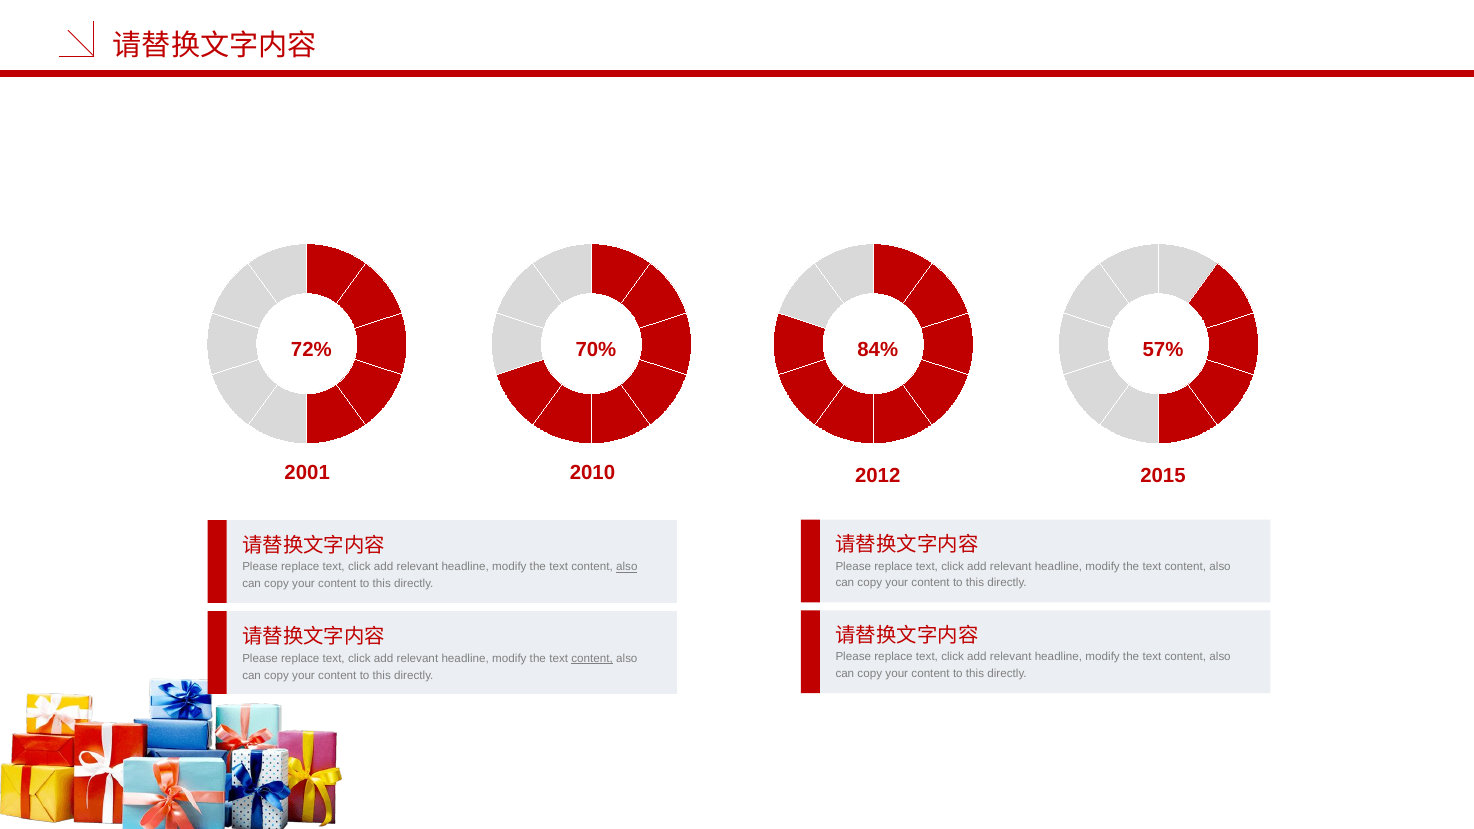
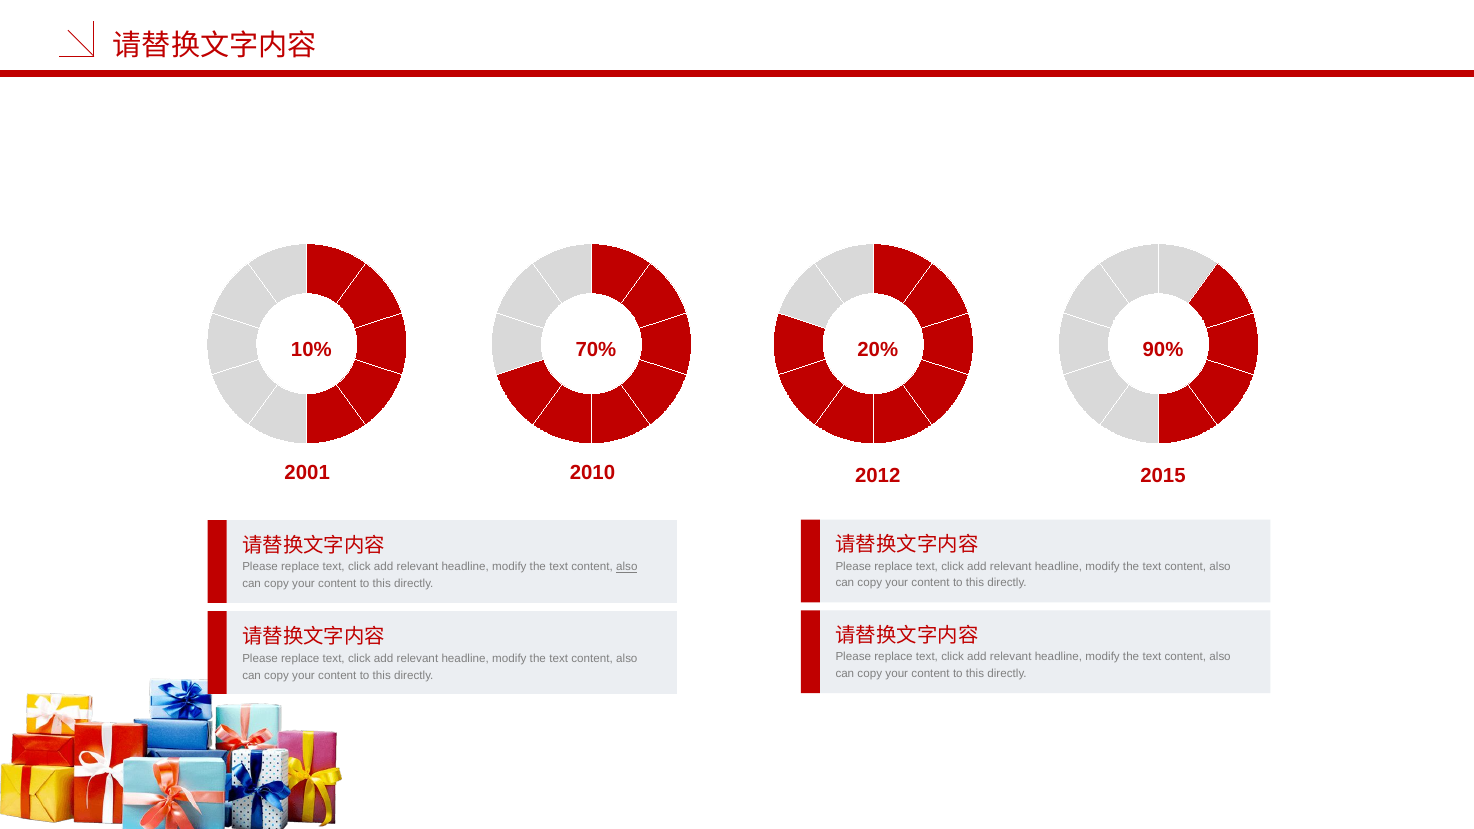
72%: 72% -> 10% (311, 350)
84%: 84% -> 20% (878, 350)
57%: 57% -> 90% (1163, 350)
content underline: present -> none (592, 659)
